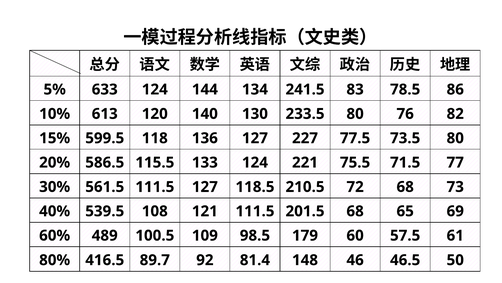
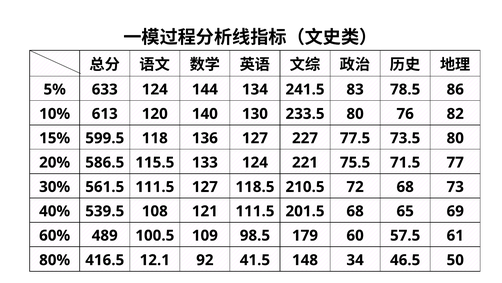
89.7: 89.7 -> 12.1 (155, 260)
81.4: 81.4 -> 41.5 (255, 260)
46: 46 -> 34 (355, 260)
